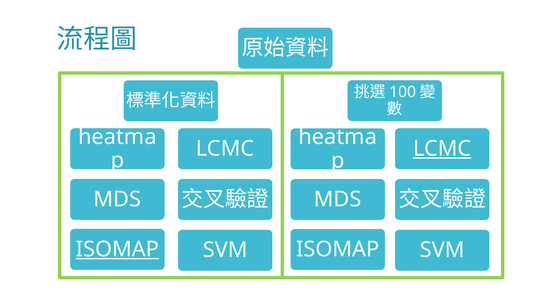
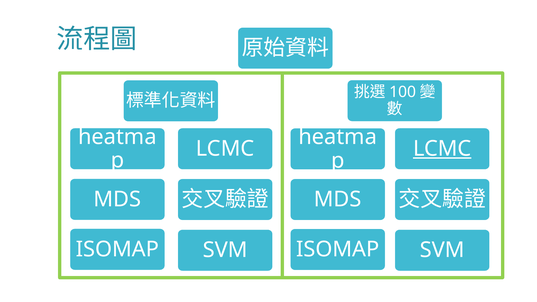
ISOMAP underline: present -> none (117, 249)
